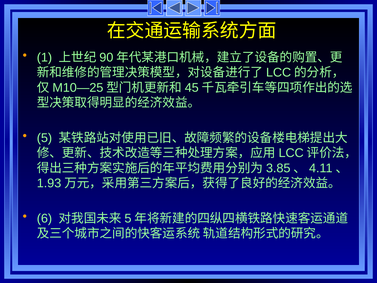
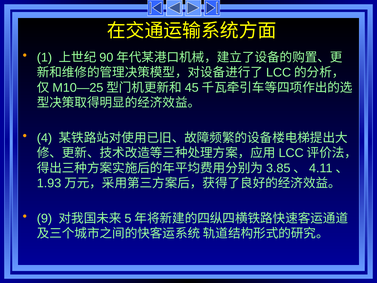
5: 5 -> 4 (44, 138)
6: 6 -> 9 (44, 218)
